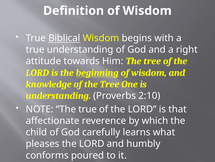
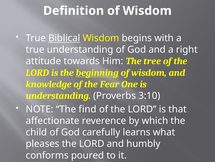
of the Tree: Tree -> Fear (110, 84)
2:10: 2:10 -> 3:10 (149, 95)
The true: true -> find (88, 109)
